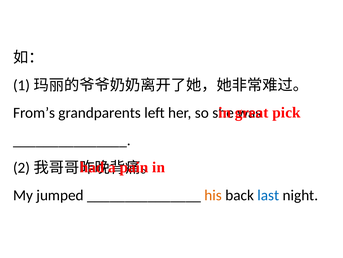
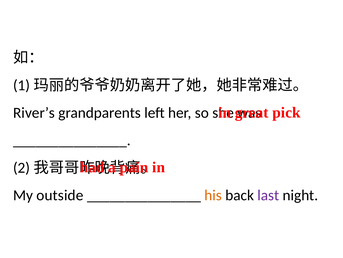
From’s: From’s -> River’s (34, 112)
jumped: jumped -> outside (60, 195)
last colour: blue -> purple (268, 195)
